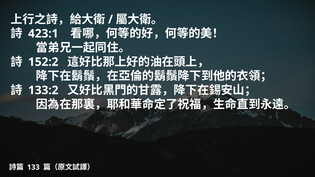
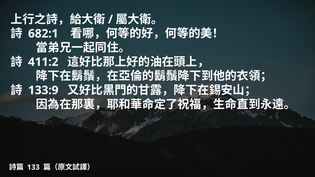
423:1: 423:1 -> 682:1 (43, 34)
152:2: 152:2 -> 411:2 (43, 62)
133:2: 133:2 -> 133:9 (43, 90)
